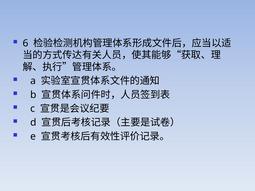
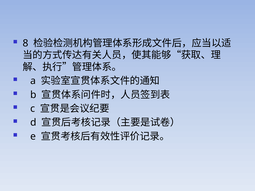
6: 6 -> 8 (25, 43)
